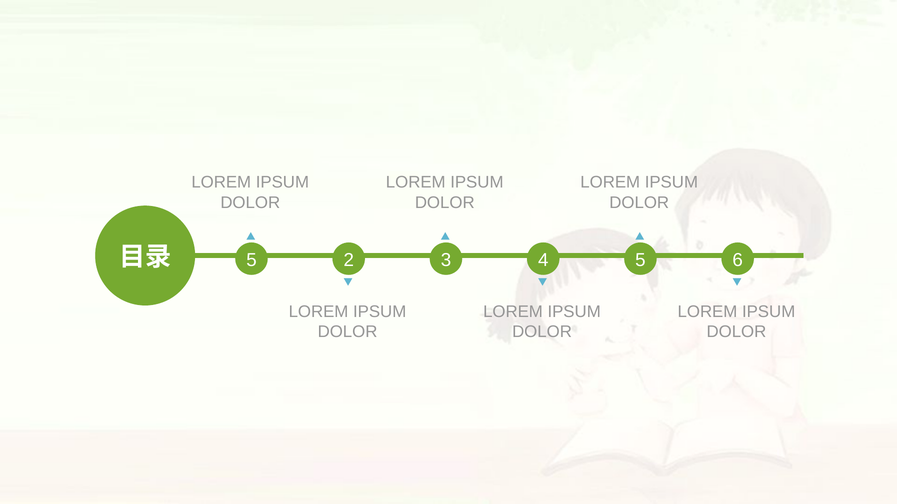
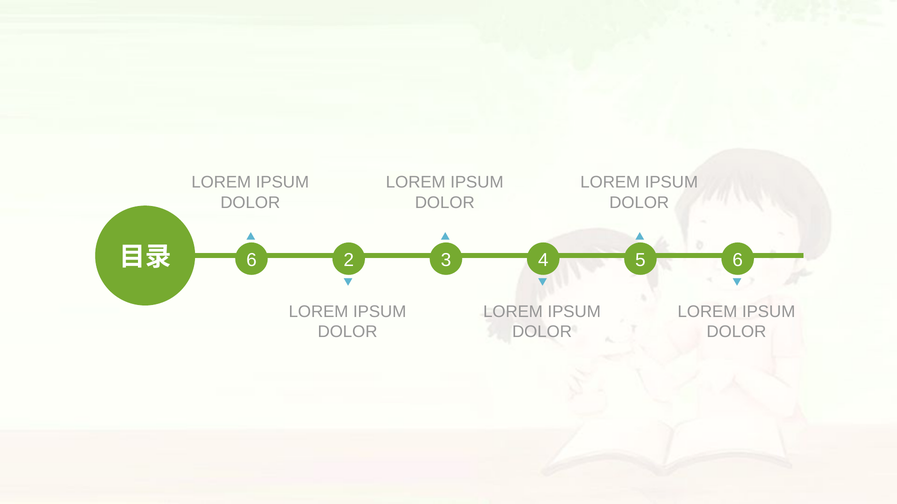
5: 5 -> 6 (251, 260)
